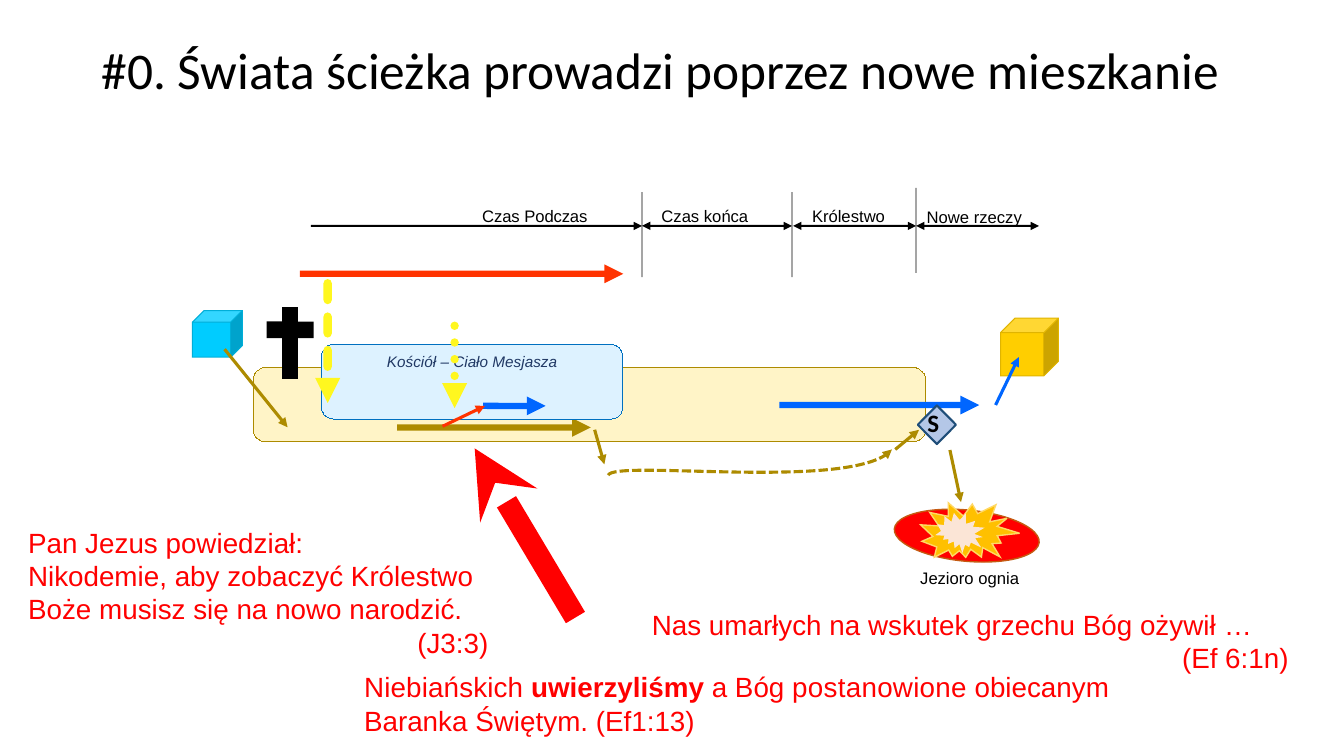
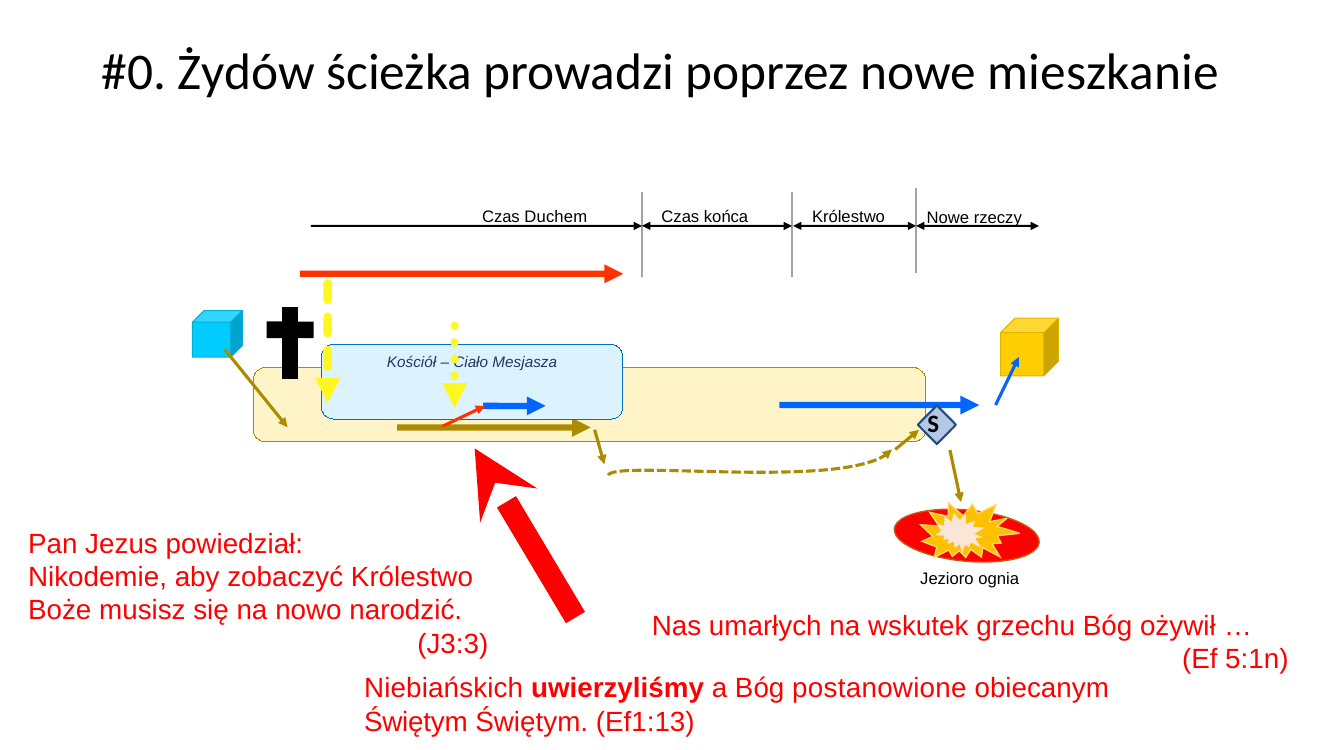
Świata: Świata -> Żydów (246, 72)
Podczas: Podczas -> Duchem (556, 217)
6:1n: 6:1n -> 5:1n (1257, 659)
Baranka: Baranka -> Świętym (416, 722)
